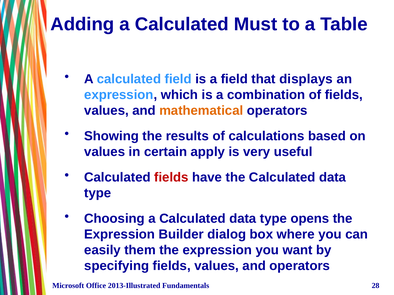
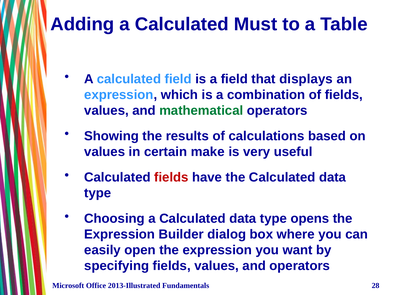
mathematical colour: orange -> green (201, 111)
apply: apply -> make (208, 152)
them: them -> open (140, 251)
